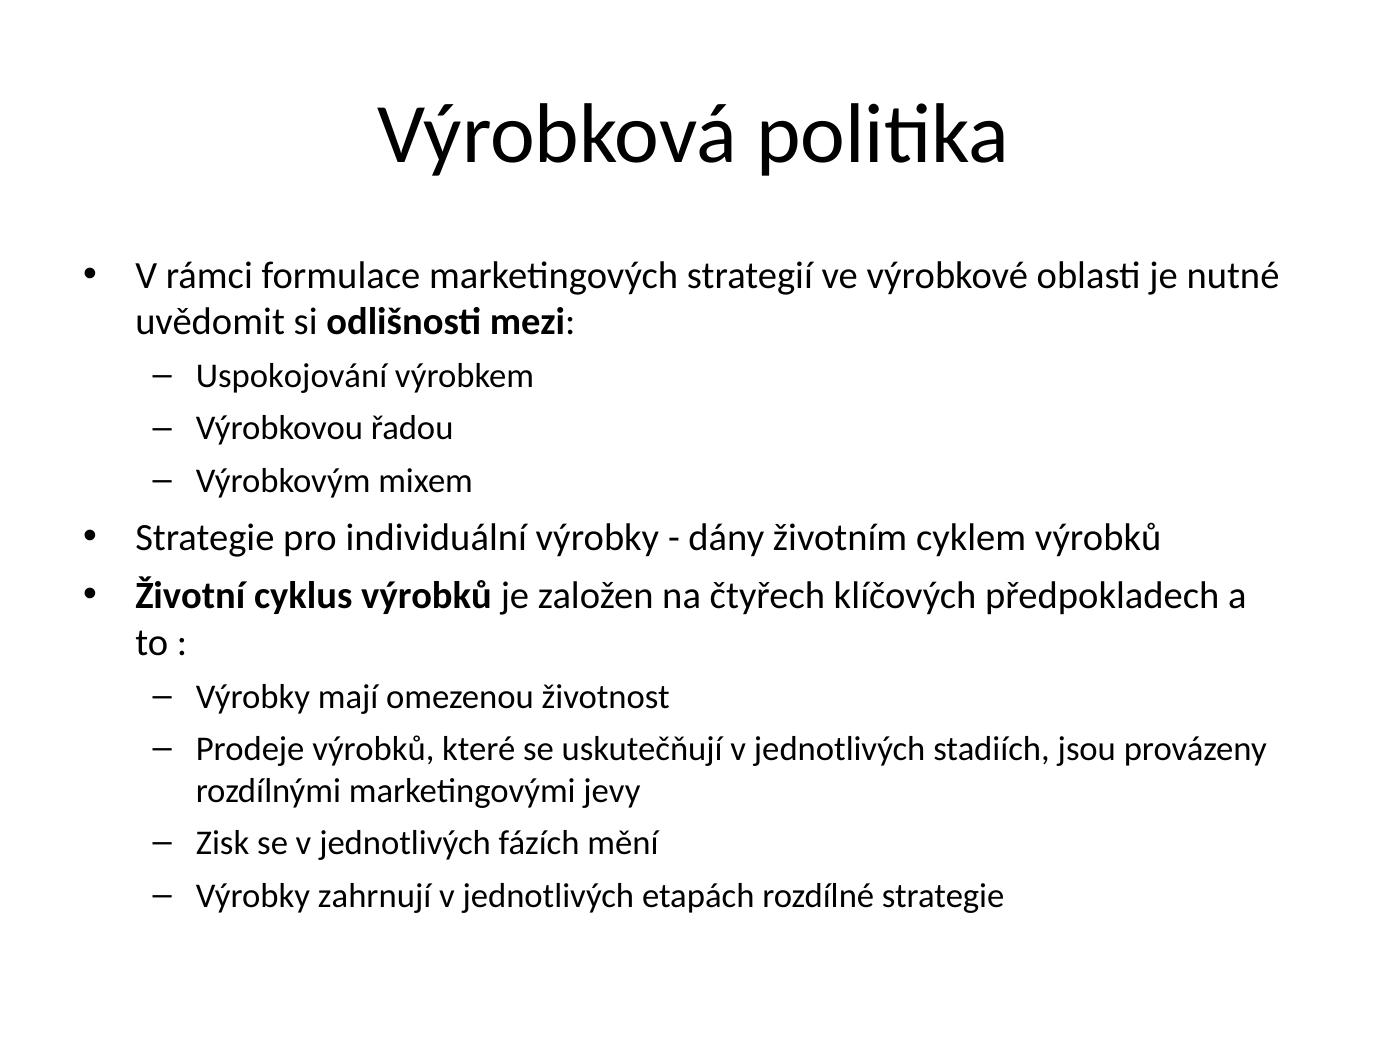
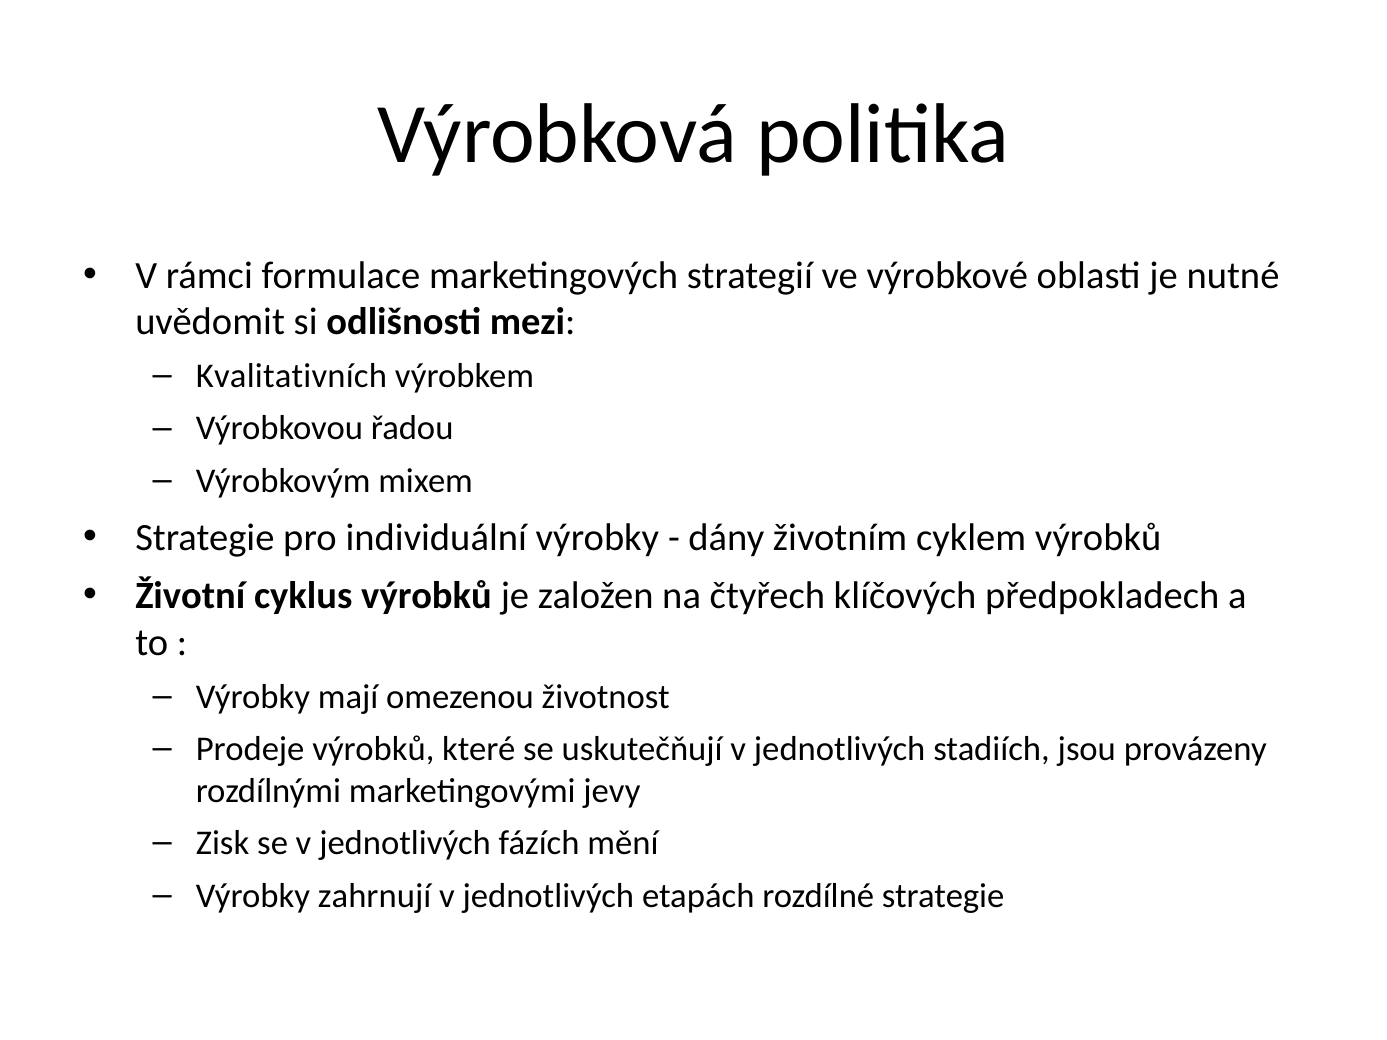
Uspokojování: Uspokojování -> Kvalitativních (291, 376)
